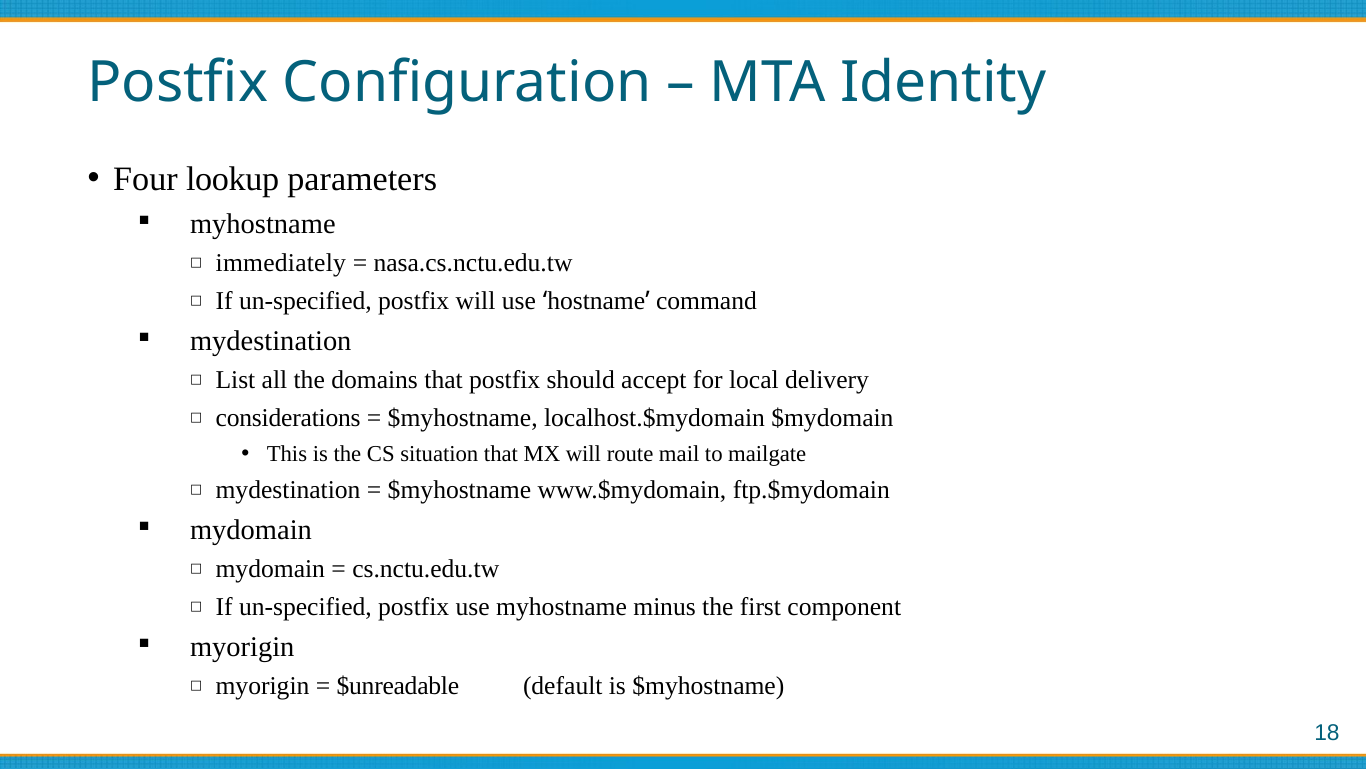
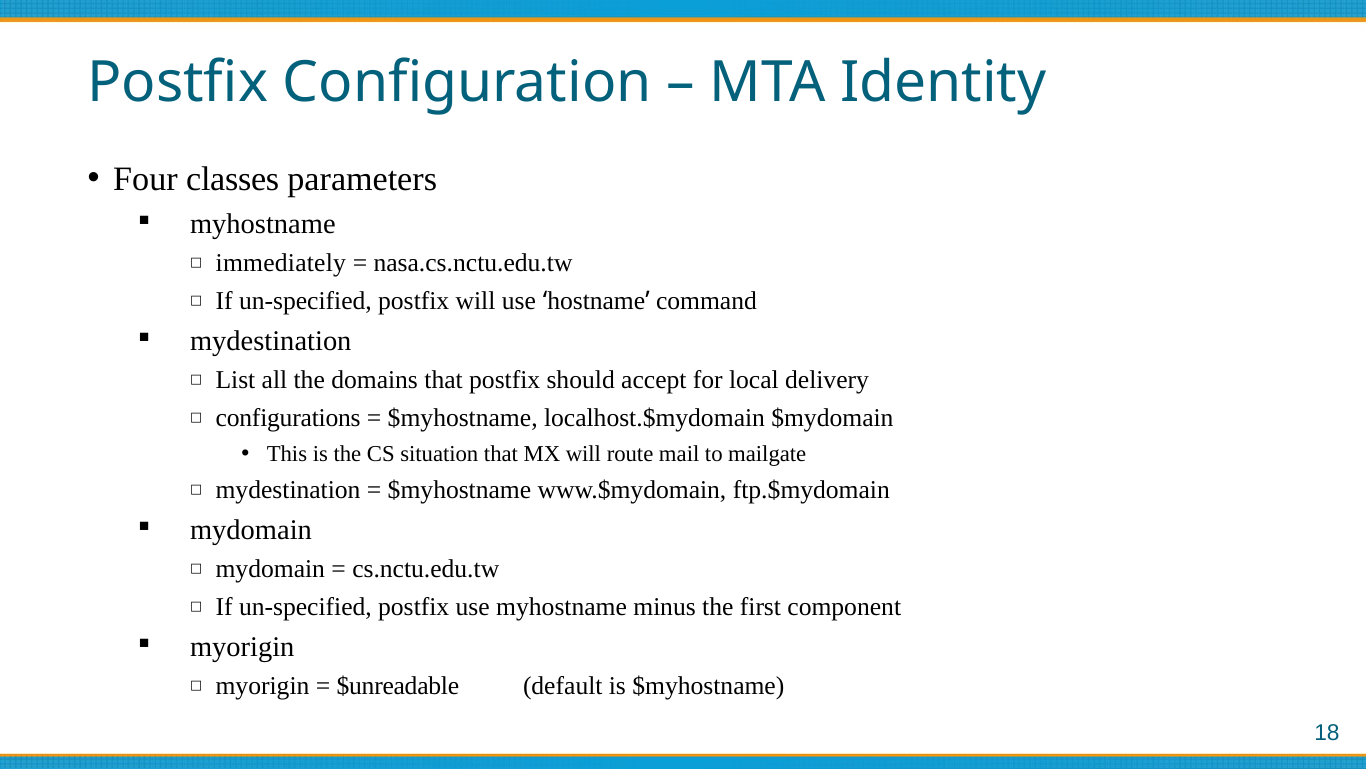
lookup: lookup -> classes (233, 179)
considerations: considerations -> configurations (288, 418)
